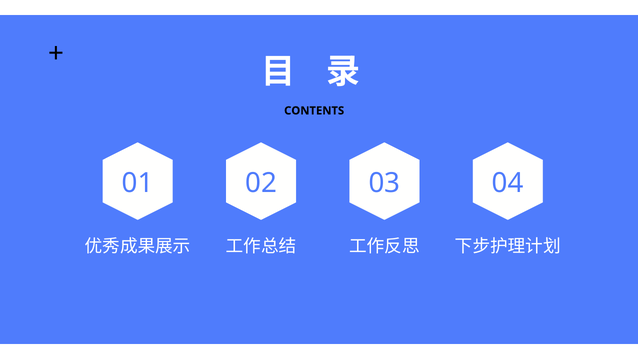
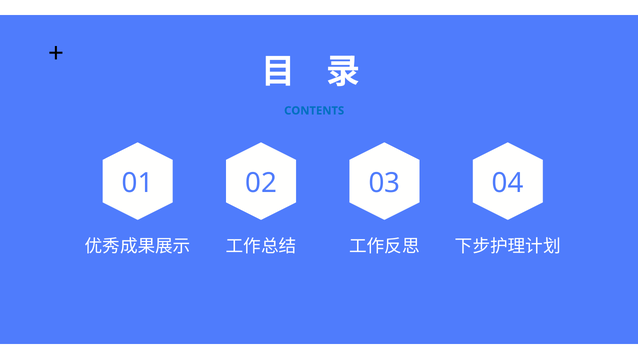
CONTENTS colour: black -> blue (314, 111)
